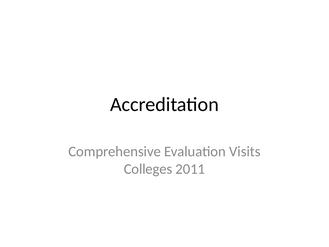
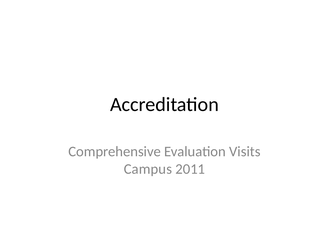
Colleges: Colleges -> Campus (148, 169)
